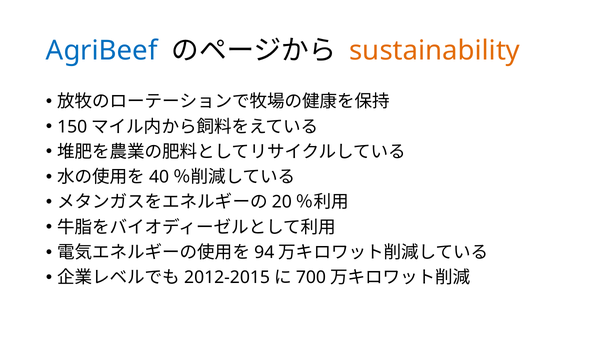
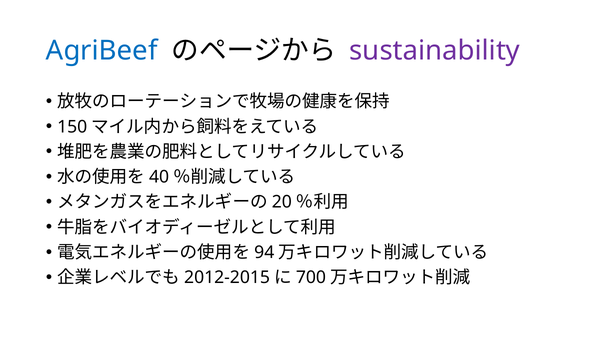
sustainability colour: orange -> purple (435, 51)
